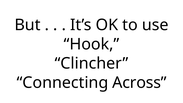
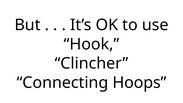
Across: Across -> Hoops (139, 83)
